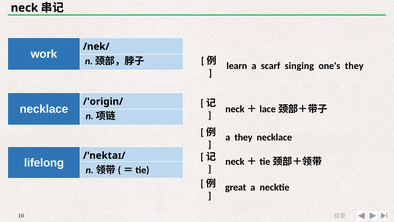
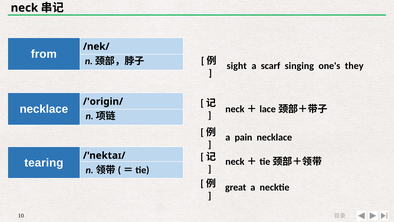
work: work -> from (44, 54)
learn: learn -> sight (237, 66)
a they: they -> pain (243, 137)
lifelong: lifelong -> tearing (44, 162)
